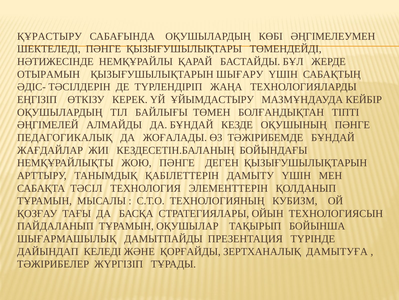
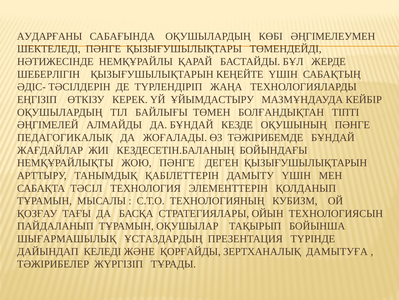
ҚҰРАСТЫРУ: ҚҰРАСТЫРУ -> АУДАРҒАНЫ (50, 36)
ОТЫРАМЫН: ОТЫРАМЫН -> ШЕБЕРЛІГІН (49, 74)
ШЫҒАРУ: ШЫҒАРУ -> КЕҢЕЙТЕ (240, 74)
ДАМЫТПАЙДЫ: ДАМЫТПАЙДЫ -> ҰСТАЗДАРДЫҢ (163, 238)
